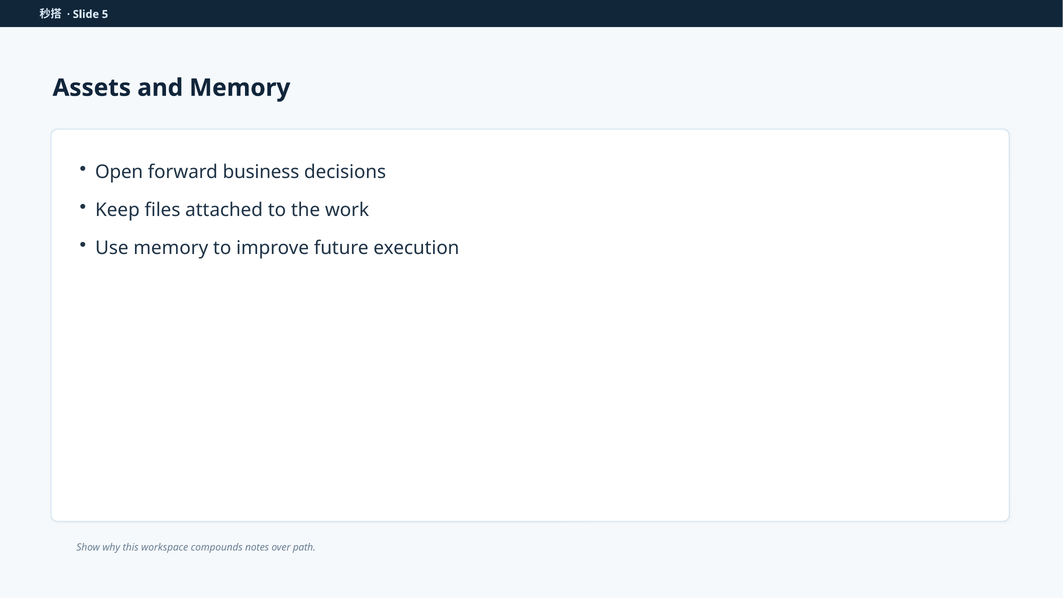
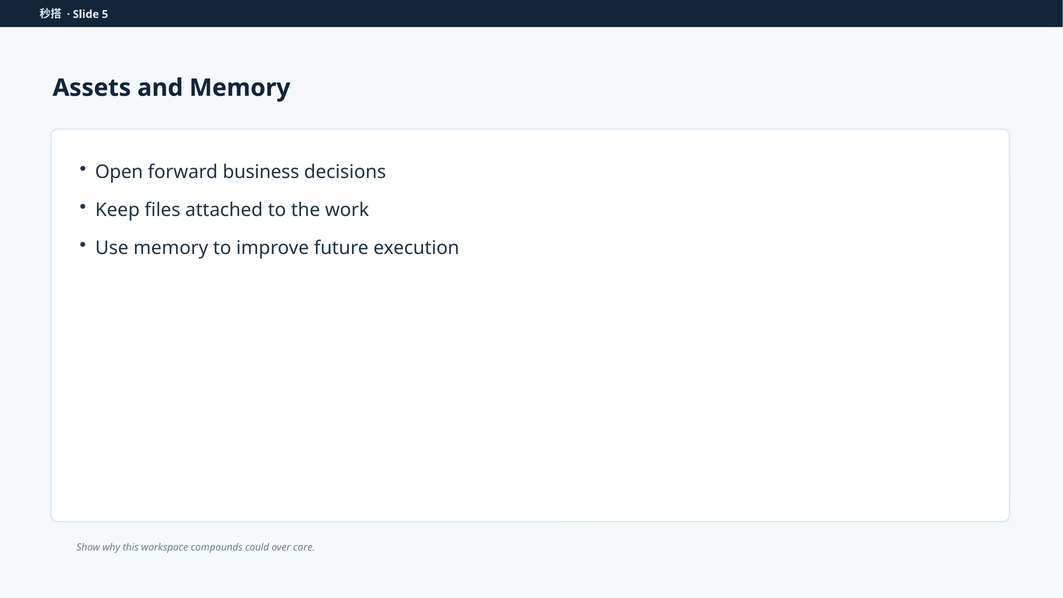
notes: notes -> could (257, 548)
path: path -> core (304, 548)
